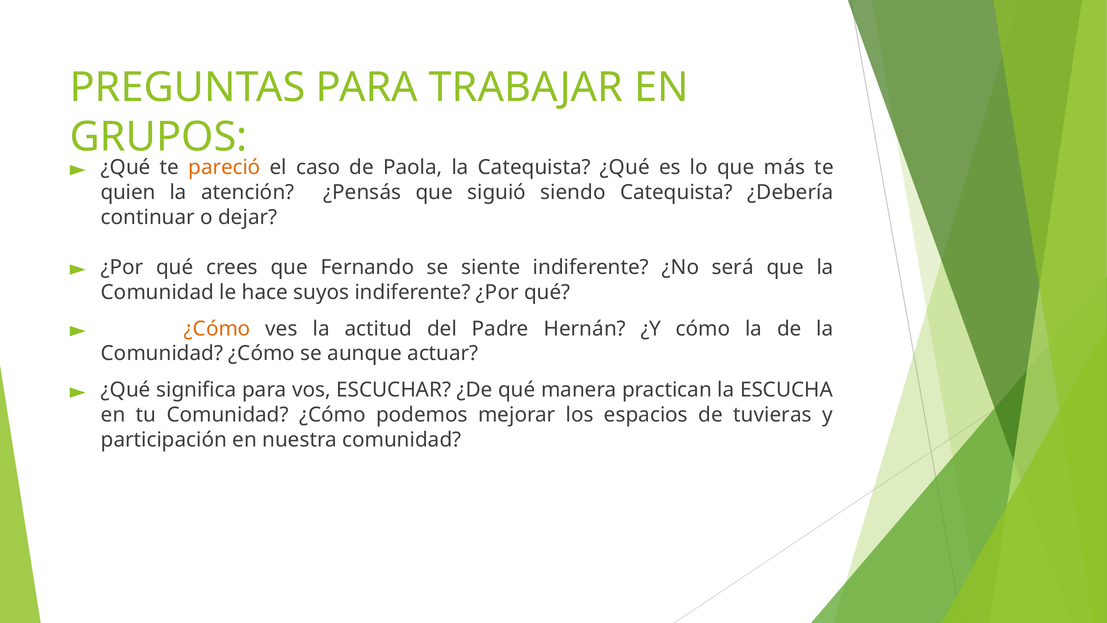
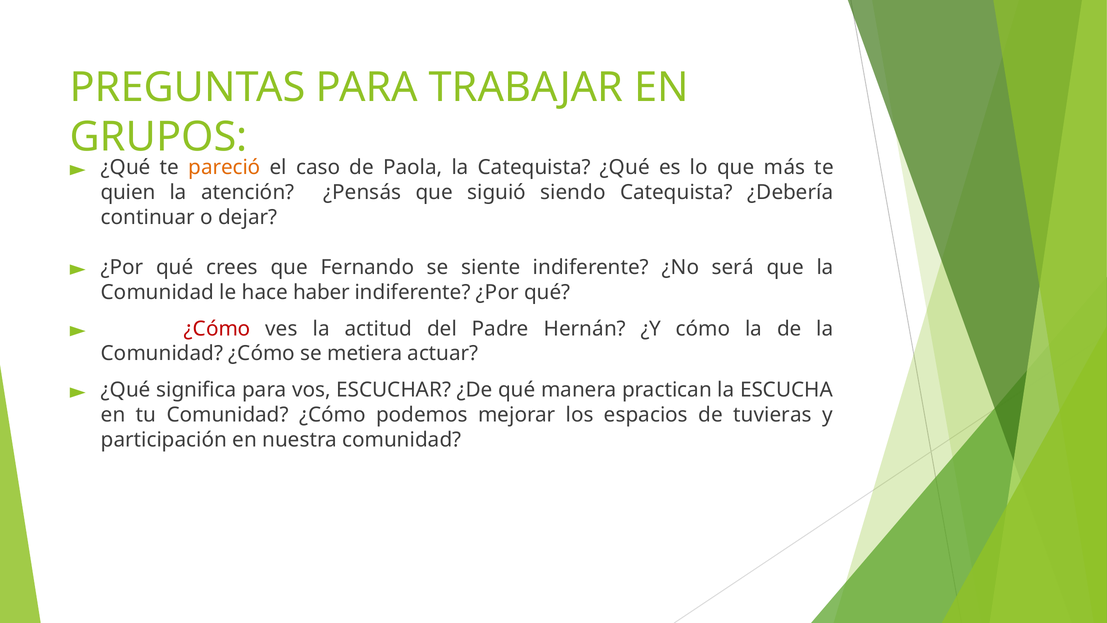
suyos: suyos -> haber (321, 292)
¿Cómo colour: orange -> red (217, 329)
aunque: aunque -> metiera (365, 353)
